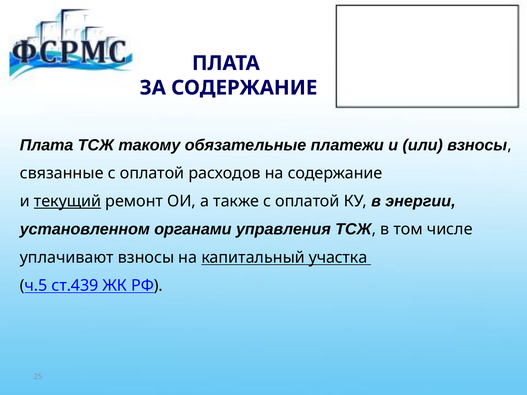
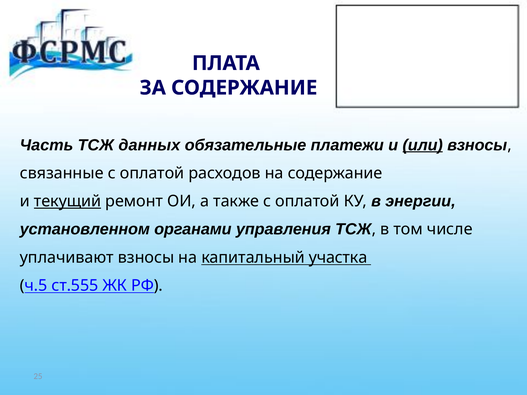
Плата: Плата -> Часть (47, 145)
такому: такому -> данных (149, 145)
или underline: none -> present (423, 145)
ст.439: ст.439 -> ст.555 (75, 286)
